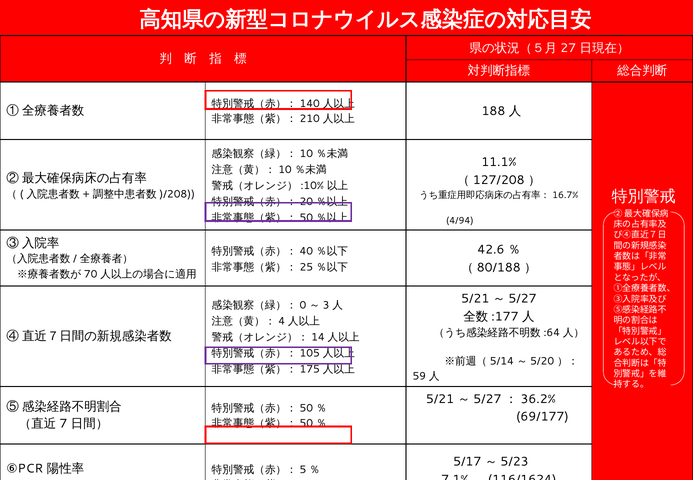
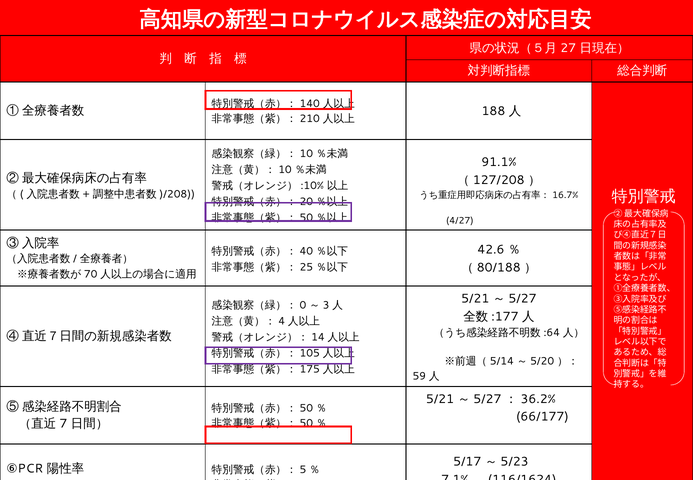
11.1%: 11.1% -> 91.1% (499, 162)
4/94: 4/94 -> 4/27 (460, 221)
69/177: 69/177 -> 66/177 (542, 417)
